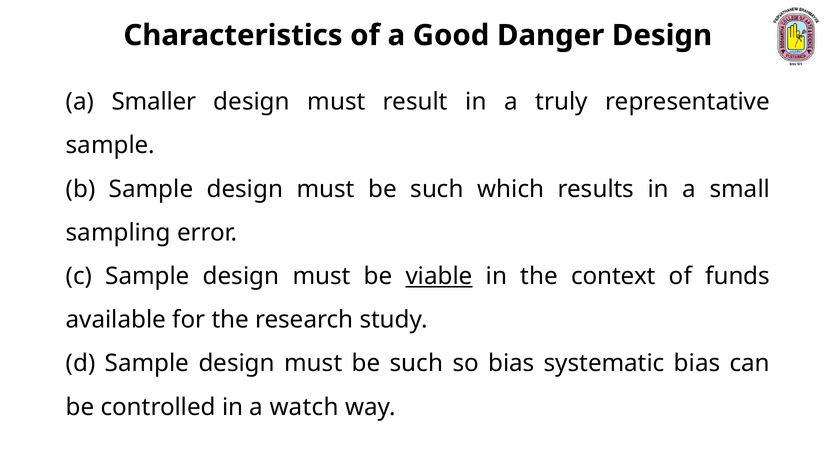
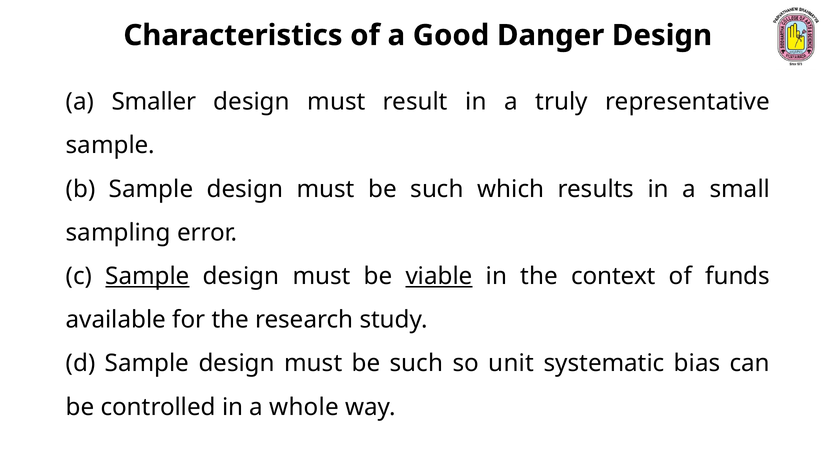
Sample underline: none -> present (148, 277)
so bias: bias -> unit (511, 364)
watch: watch -> whole (304, 407)
